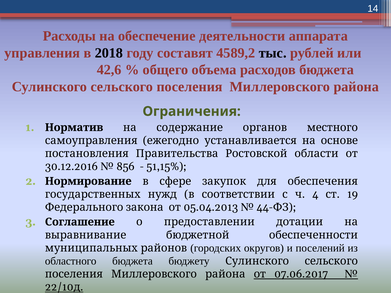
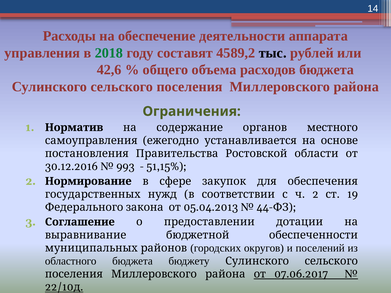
2018 colour: black -> green (109, 53)
856: 856 -> 993 (125, 167)
4: 4 -> 2 (315, 194)
